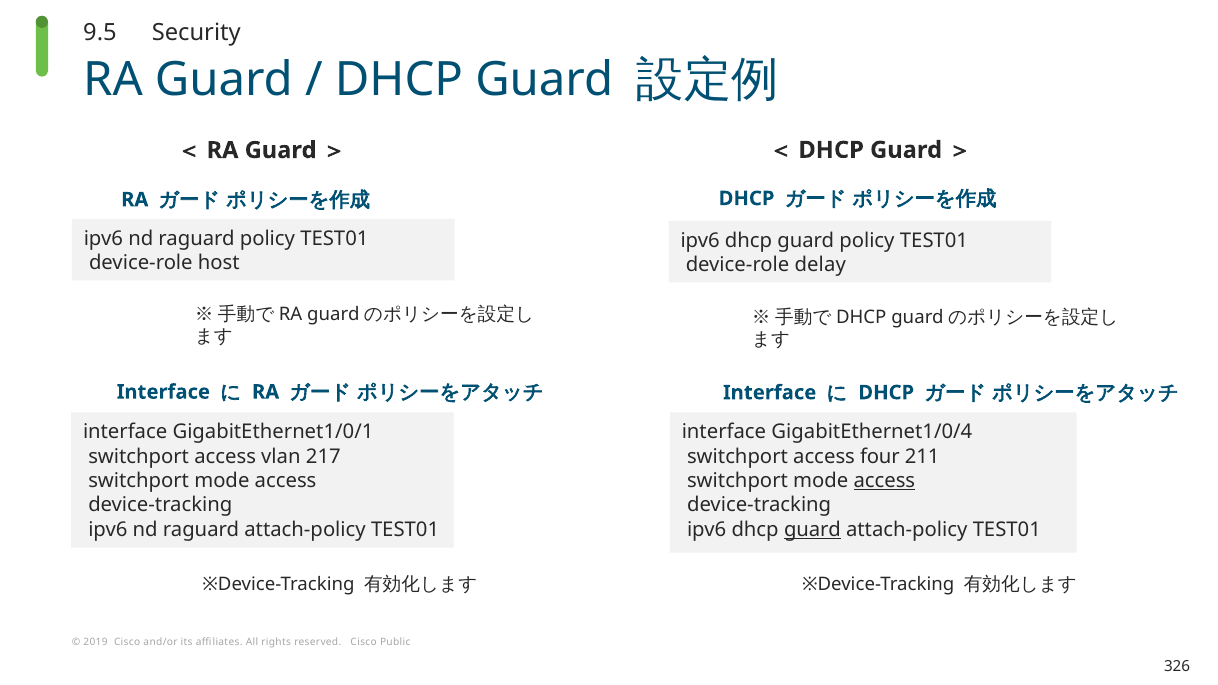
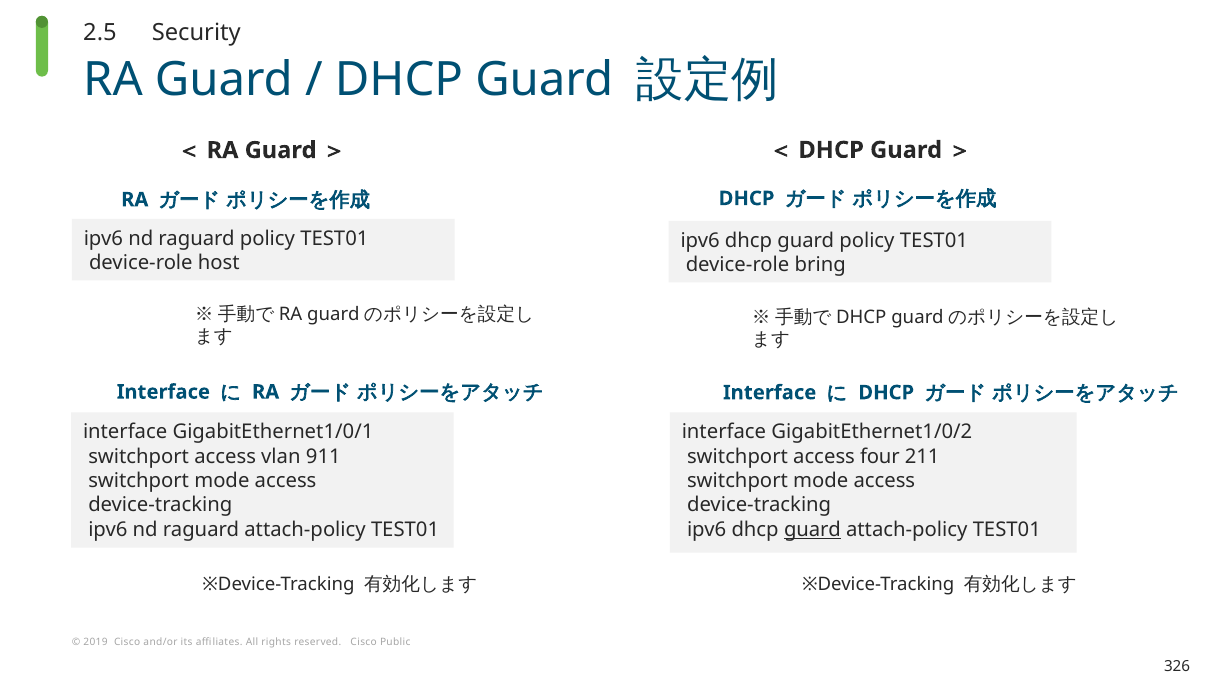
9.5: 9.5 -> 2.5 (100, 33)
delay: delay -> bring (820, 265)
GigabitEthernet1/0/4: GigabitEthernet1/0/4 -> GigabitEthernet1/0/2 (872, 432)
217: 217 -> 911 (323, 456)
access underline: present -> none (884, 481)
